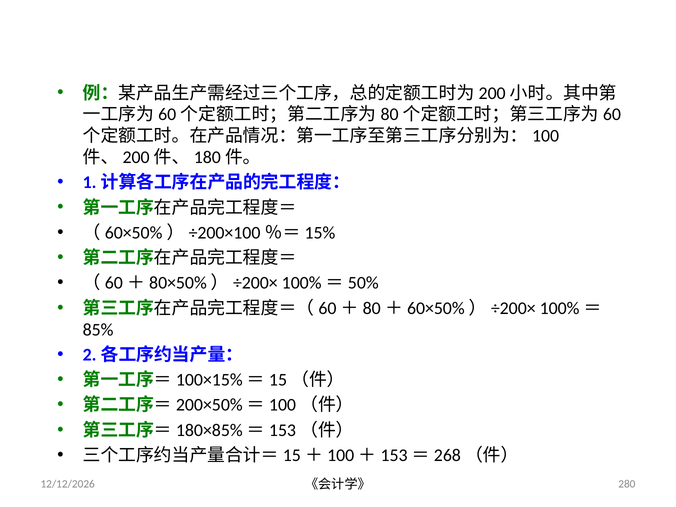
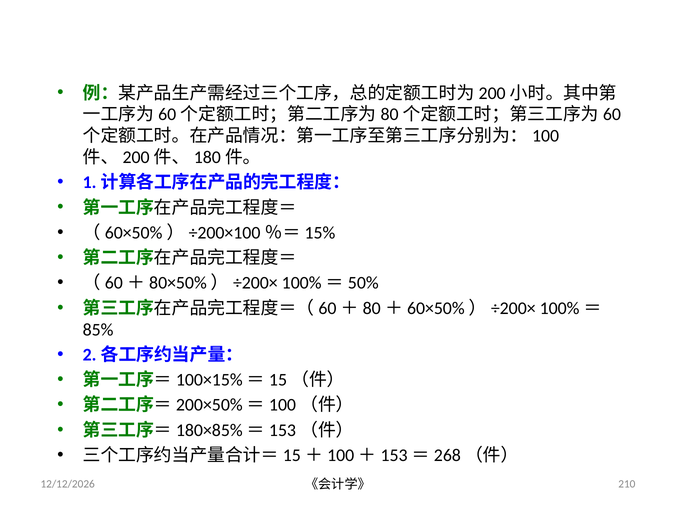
280: 280 -> 210 (627, 484)
